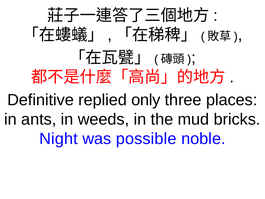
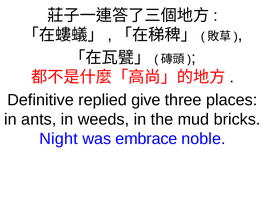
only: only -> give (146, 100)
possible: possible -> embrace (146, 139)
